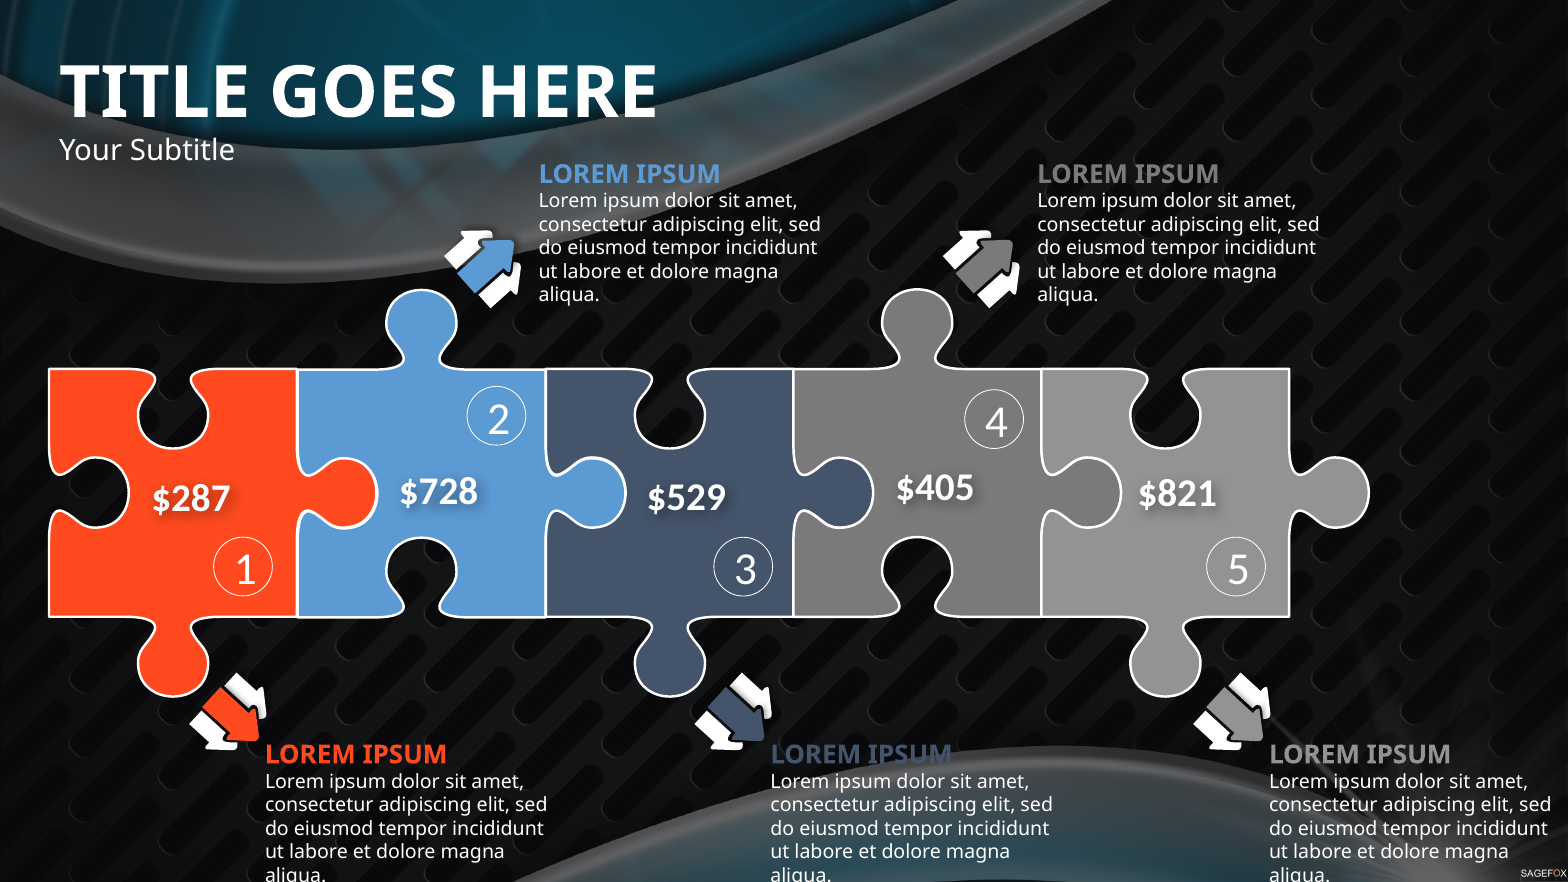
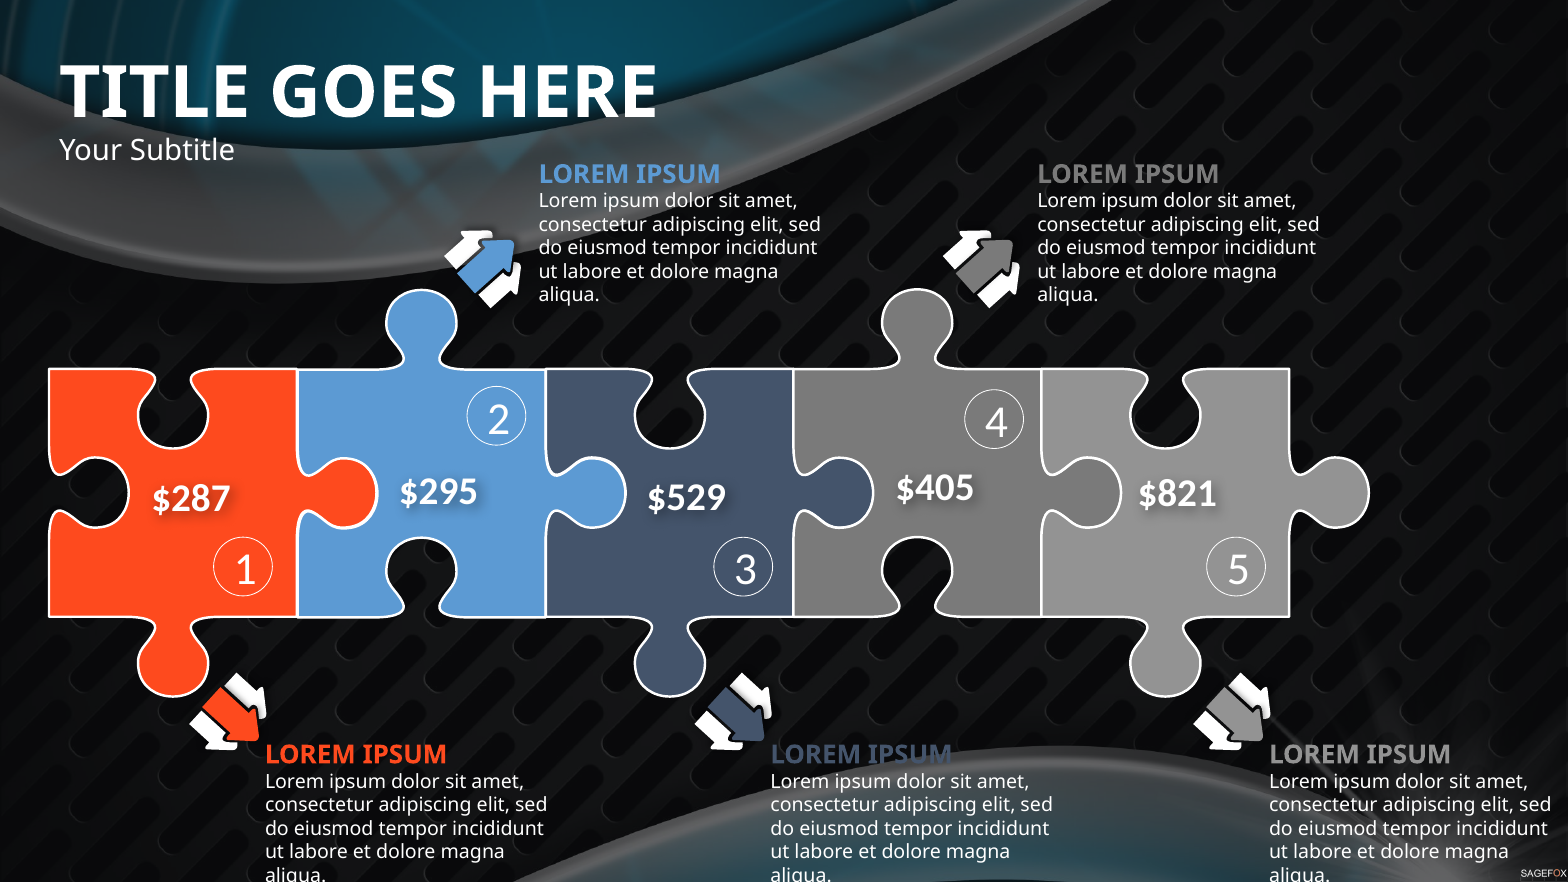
$728: $728 -> $295 (439, 492)
